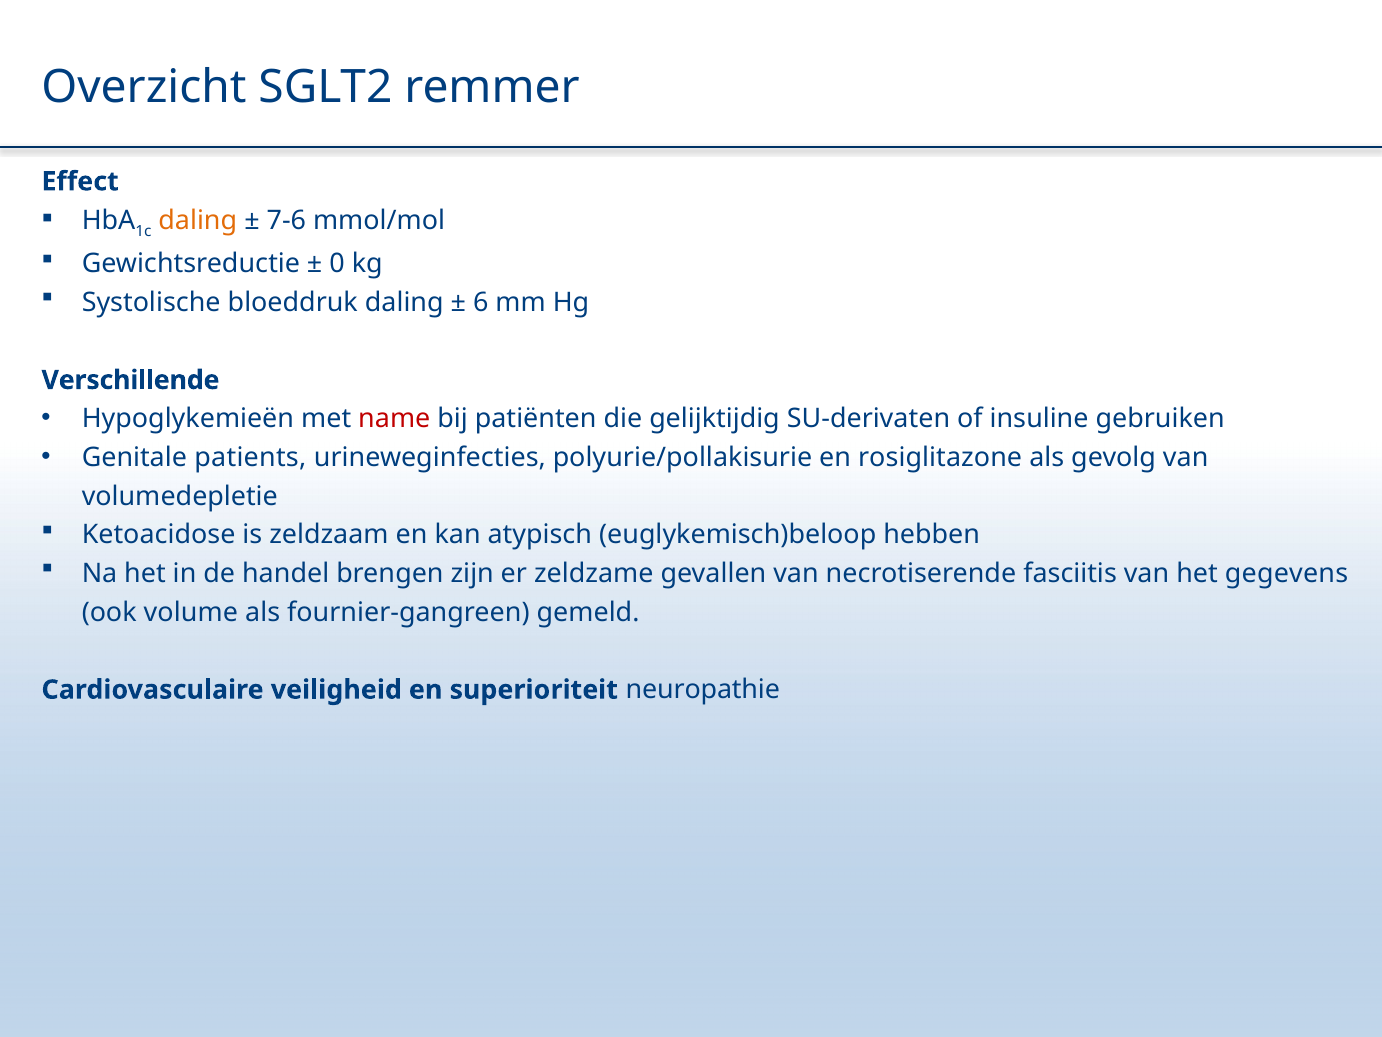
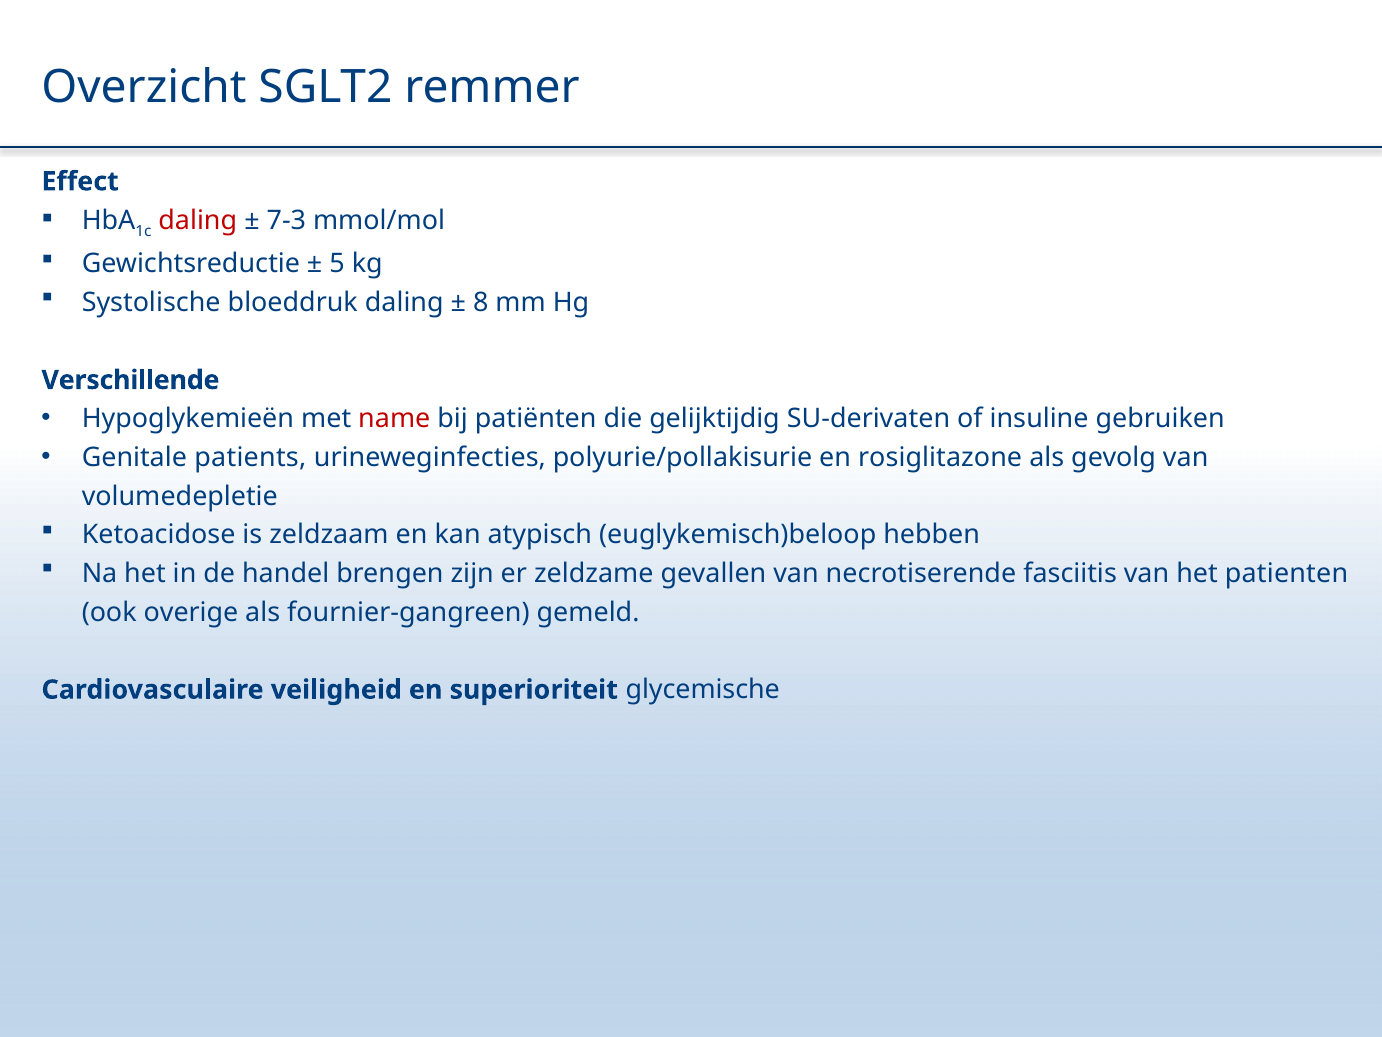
daling colour: orange -> red (198, 221)
7-6: 7-6 -> 7-3 (286, 221)
0: 0 -> 5 (337, 264)
6: 6 -> 8 (481, 303)
gegevens: gegevens -> patienten (1287, 573)
volume: volume -> overige (191, 612)
neuropathie: neuropathie -> glycemische (703, 689)
